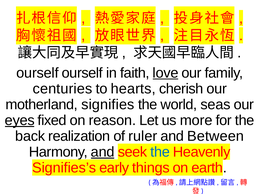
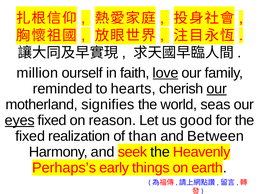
ourself: ourself -> million (37, 73)
centuries: centuries -> reminded (63, 89)
our underline: none -> present (217, 89)
more: more -> good (196, 120)
back: back -> fixed (30, 136)
ruler: ruler -> than (143, 136)
and underline: present -> none (103, 152)
the colour: blue -> black (160, 152)
Signifies’s: Signifies’s -> Perhaps’s (64, 168)
